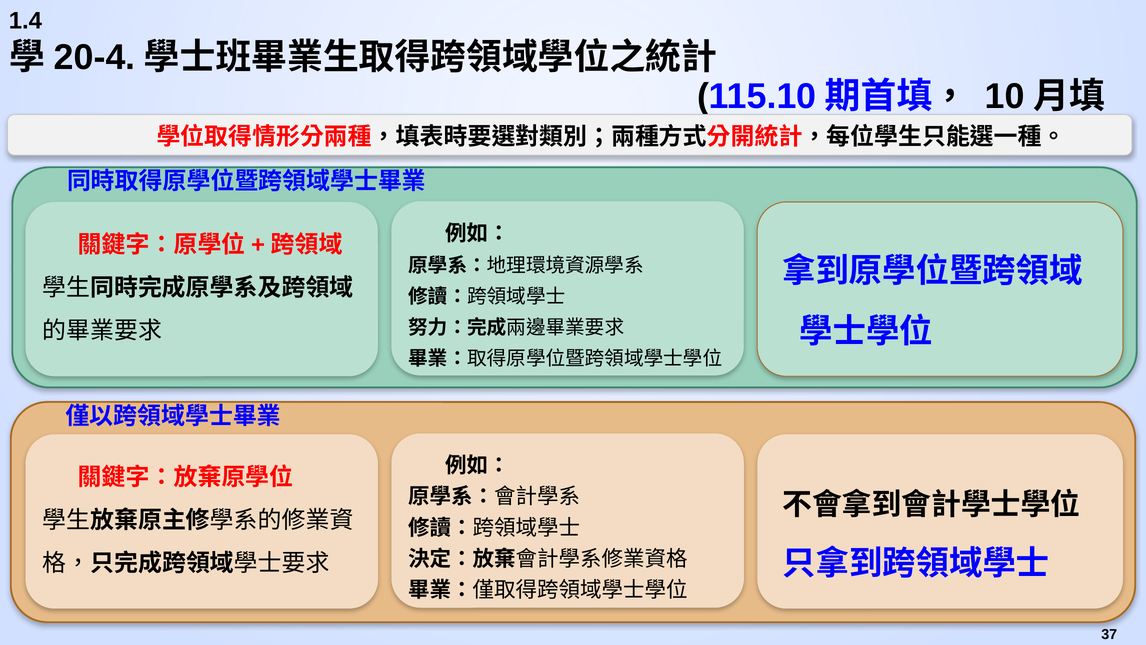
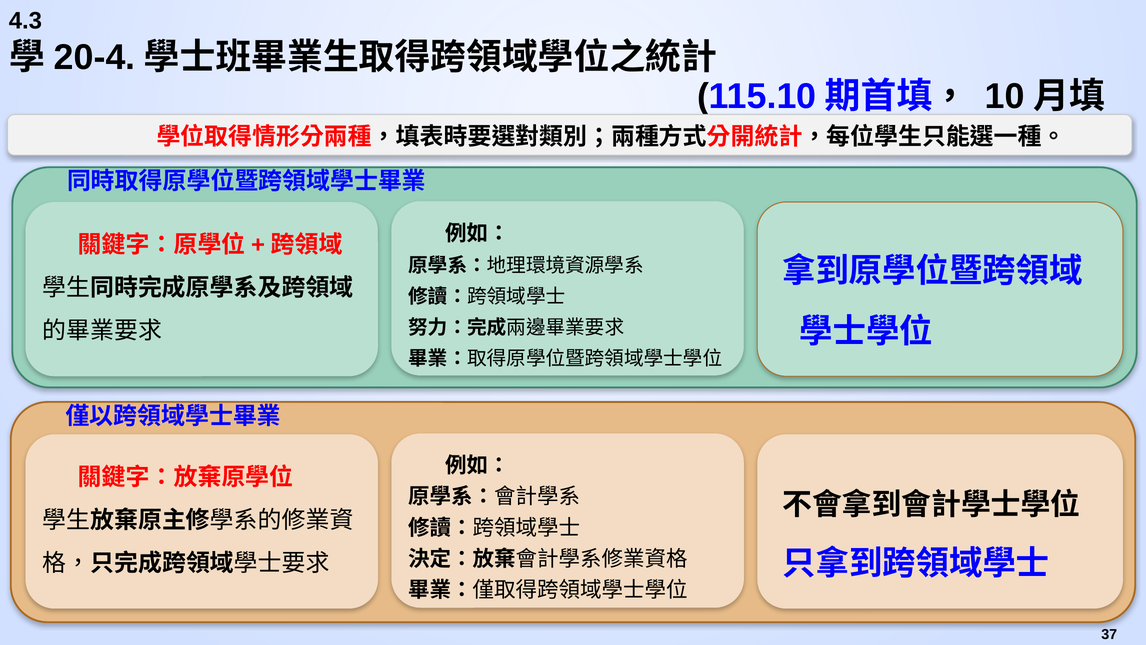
1.4: 1.4 -> 4.3 (25, 21)
